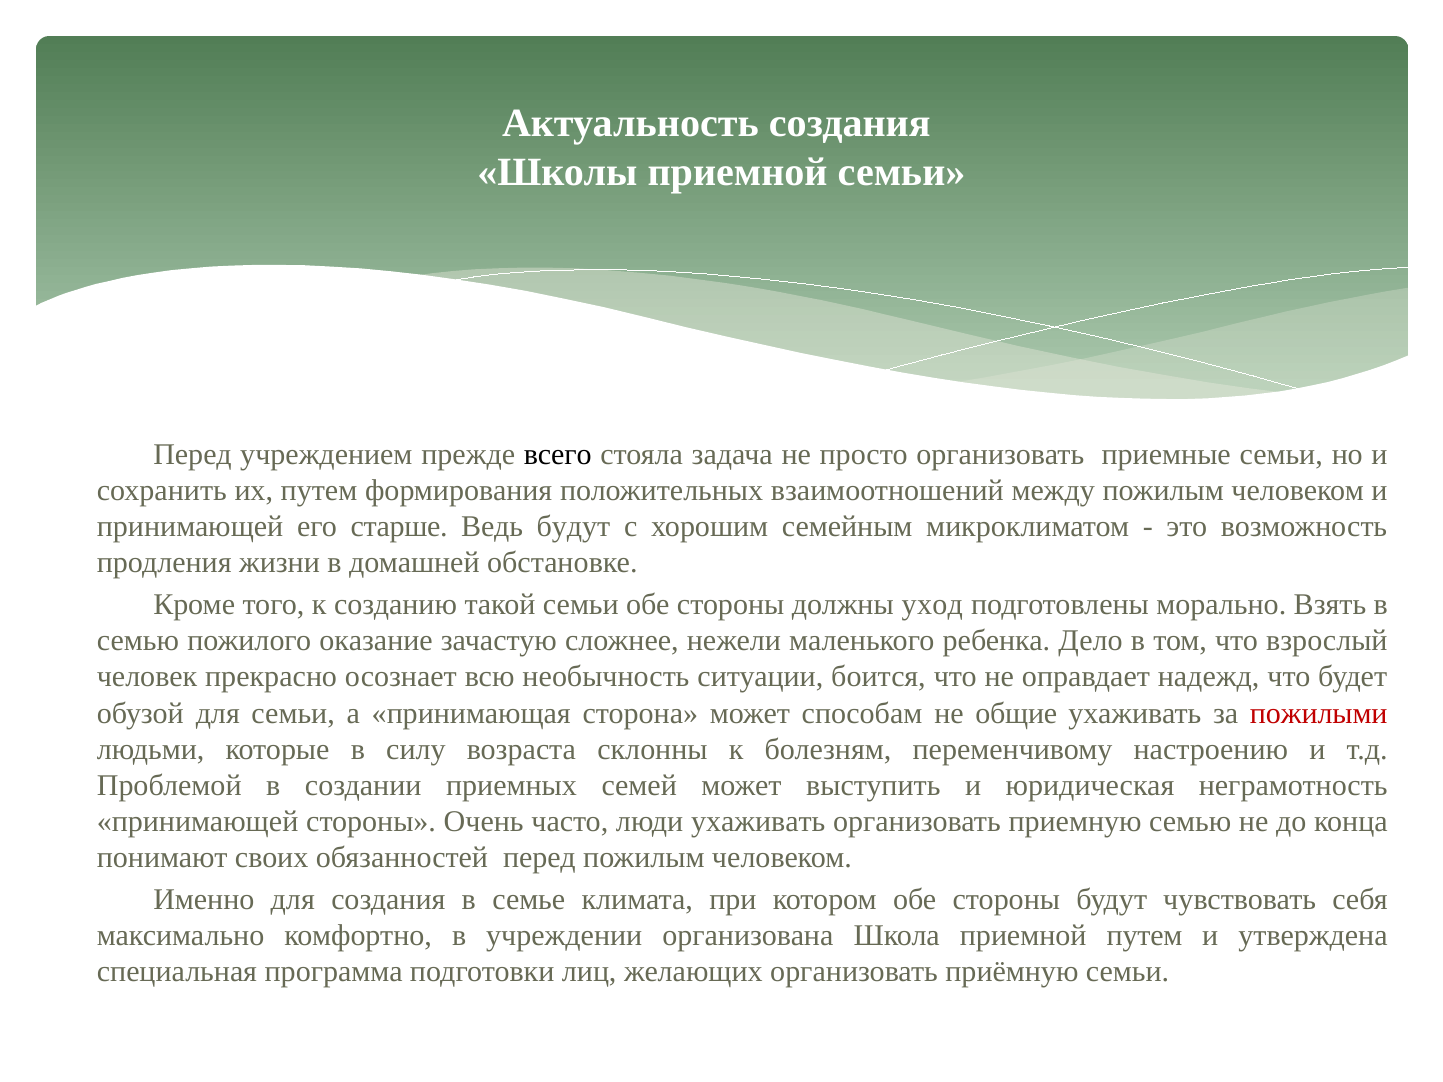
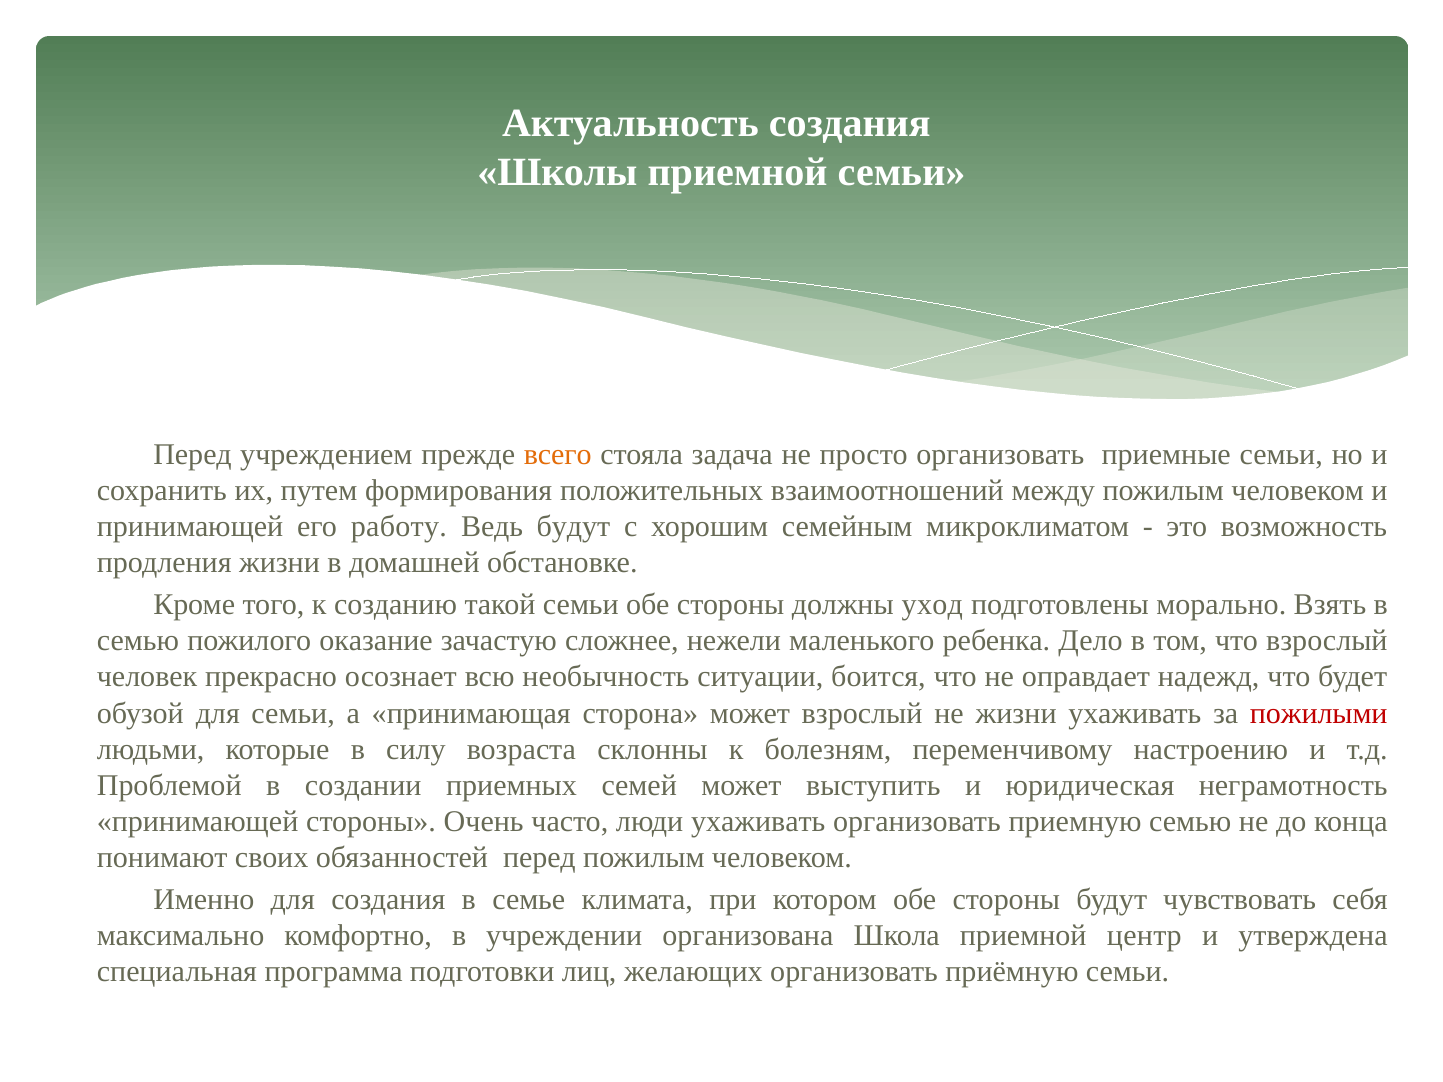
всего colour: black -> orange (558, 455)
старше: старше -> работу (399, 527)
может способам: способам -> взрослый (862, 713)
не общие: общие -> жизни (1016, 713)
приемной путем: путем -> центр (1144, 936)
